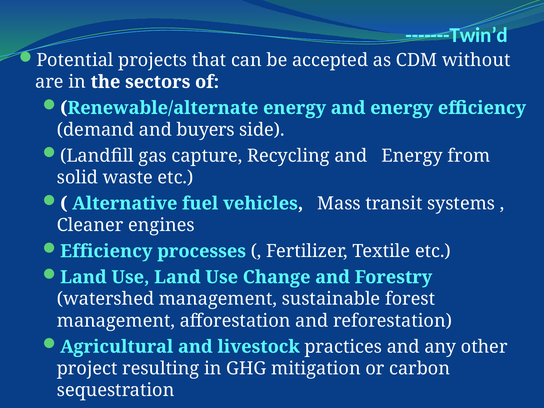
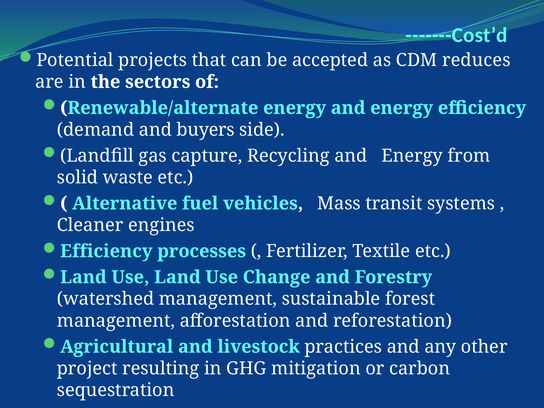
-------Twin’d: -------Twin’d -> -------Cost’d (457, 35)
without: without -> reduces (476, 60)
